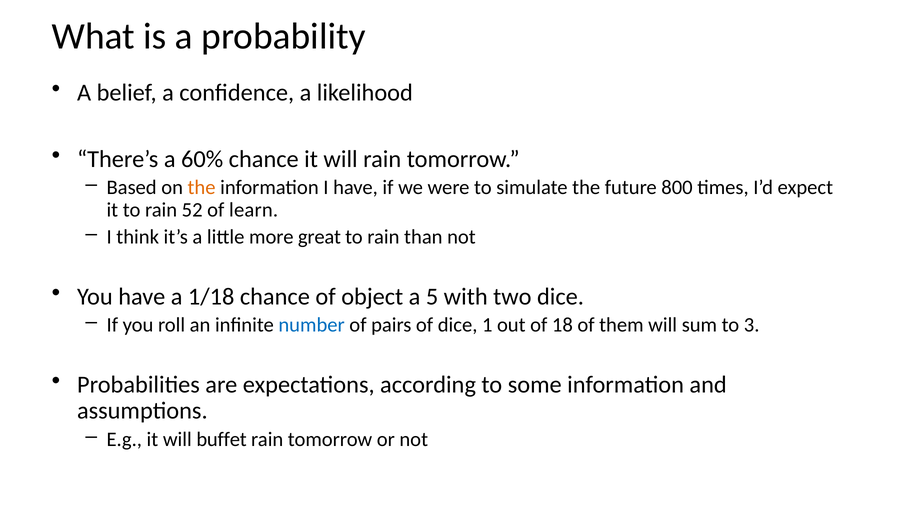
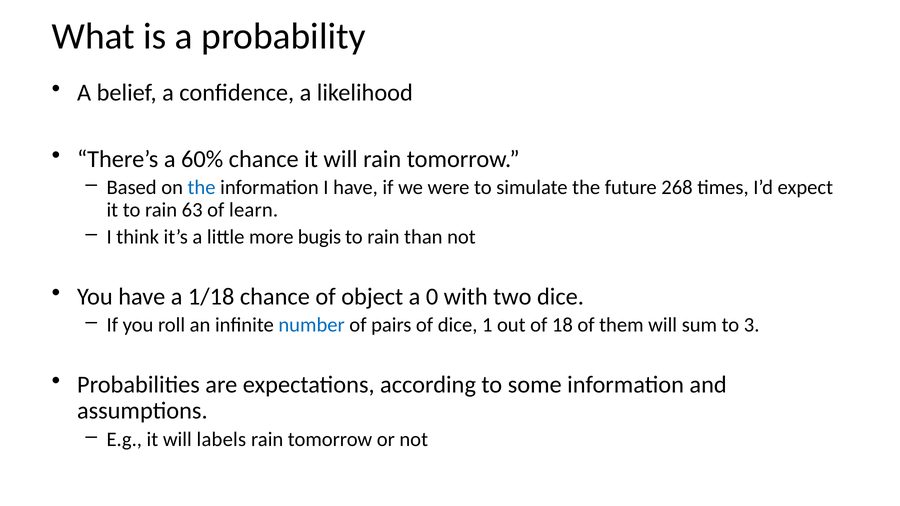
the colour: orange -> blue (202, 188)
800: 800 -> 268 (677, 188)
52: 52 -> 63 (192, 210)
great: great -> bugis (319, 237)
5: 5 -> 0 (432, 297)
buffet: buffet -> labels (221, 440)
